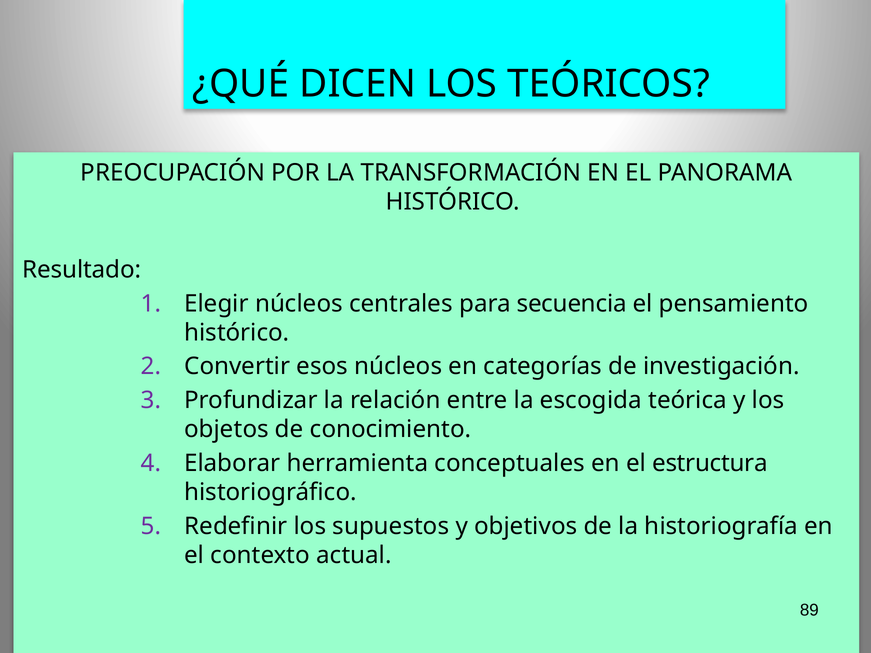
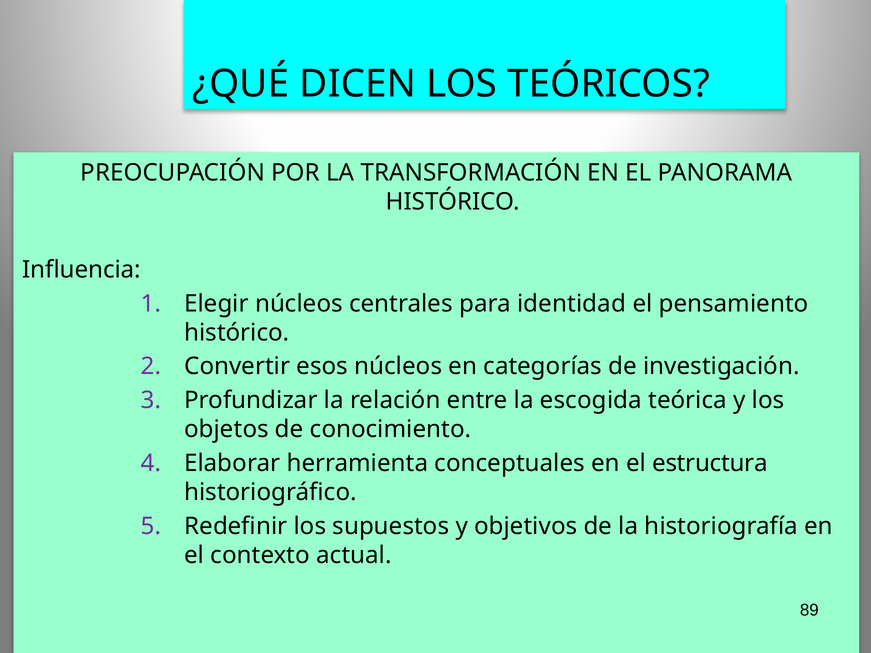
Resultado: Resultado -> Influencia (82, 270)
secuencia: secuencia -> identidad (572, 304)
